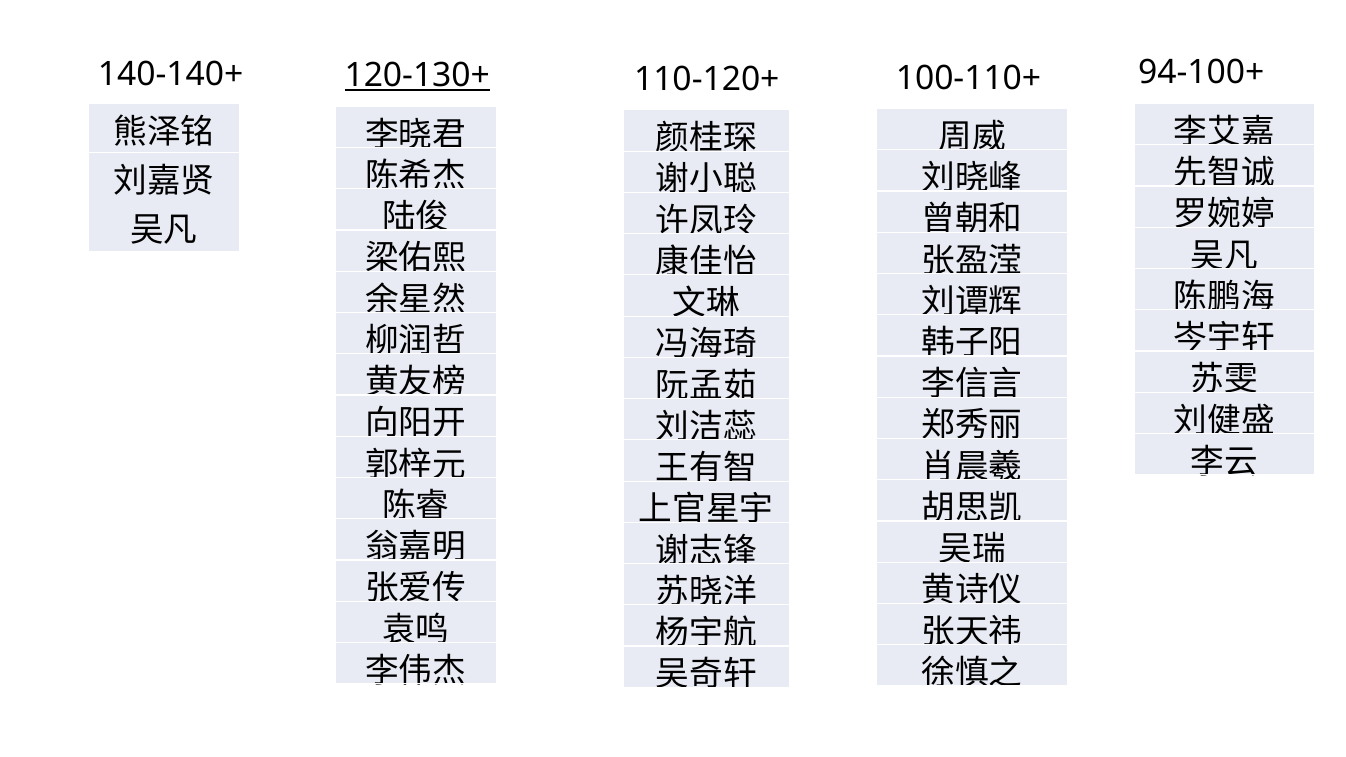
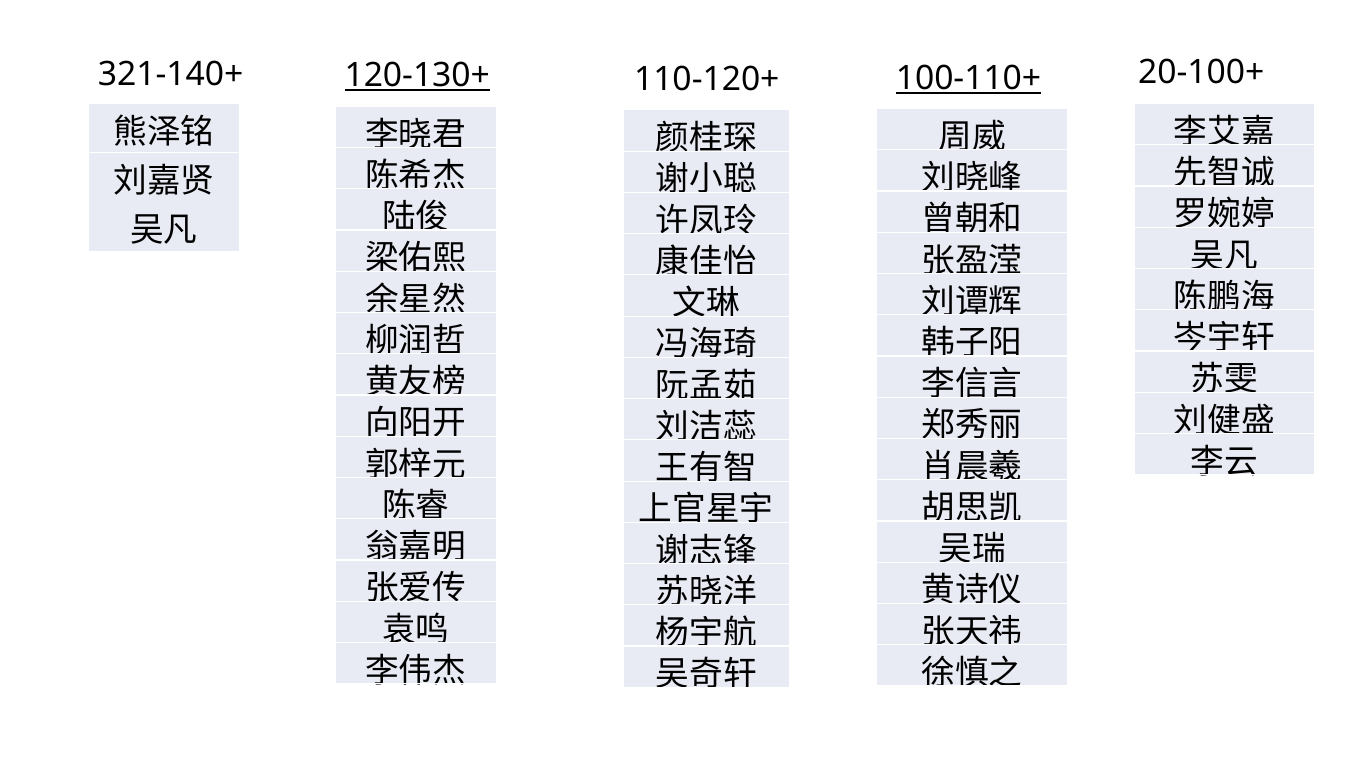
94-100+: 94-100+ -> 20-100+ (1201, 73)
140-140+: 140-140+ -> 321-140+ (171, 74)
100-110+ underline: none -> present (969, 78)
